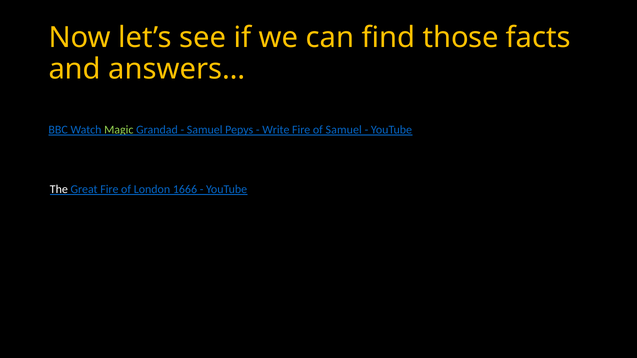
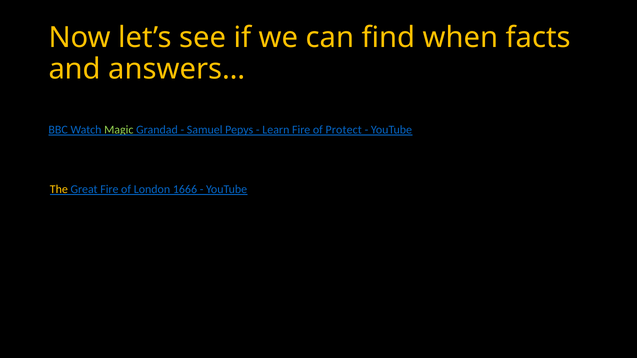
those: those -> when (461, 38)
Write: Write -> Learn (276, 130)
of Samuel: Samuel -> Protect (344, 130)
The colour: white -> yellow (59, 190)
